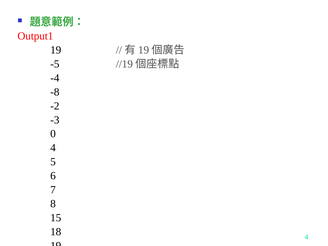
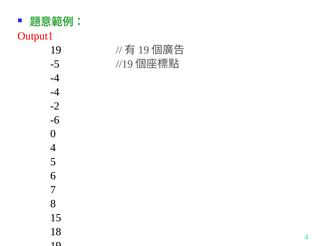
-8: -8 -> -4 (55, 92)
-3: -3 -> -6 (55, 120)
